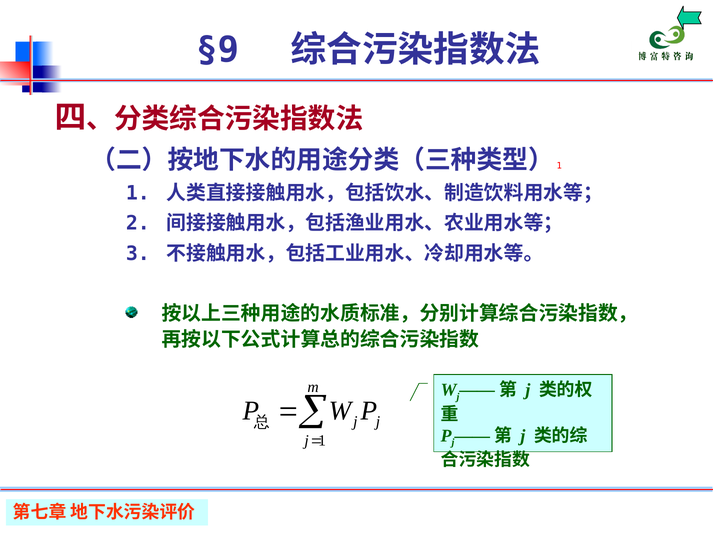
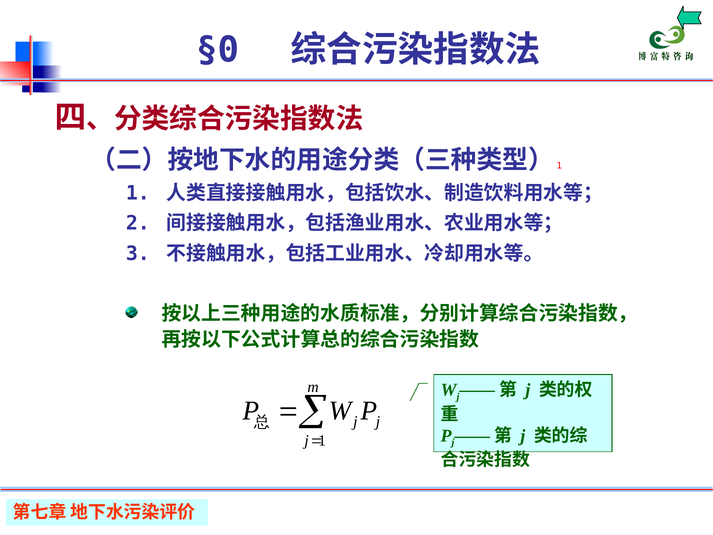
§9: §9 -> §0 (218, 50)
